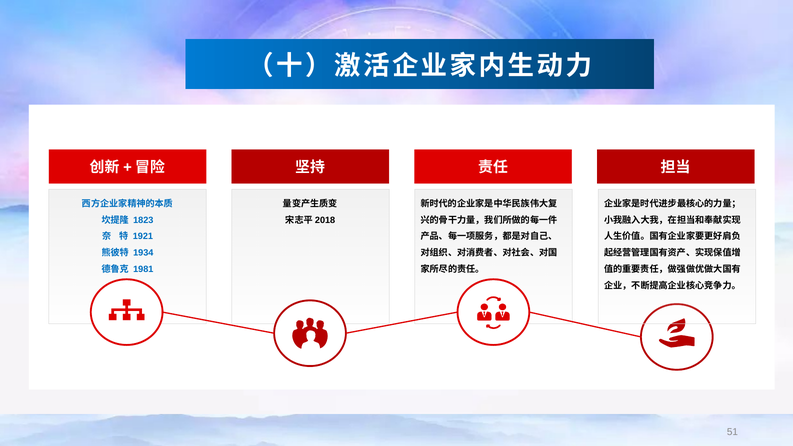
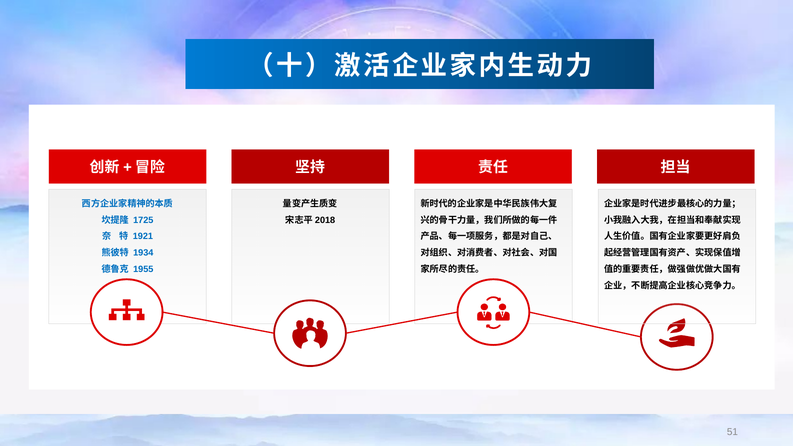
1823: 1823 -> 1725 (143, 220)
1981: 1981 -> 1955 (143, 269)
